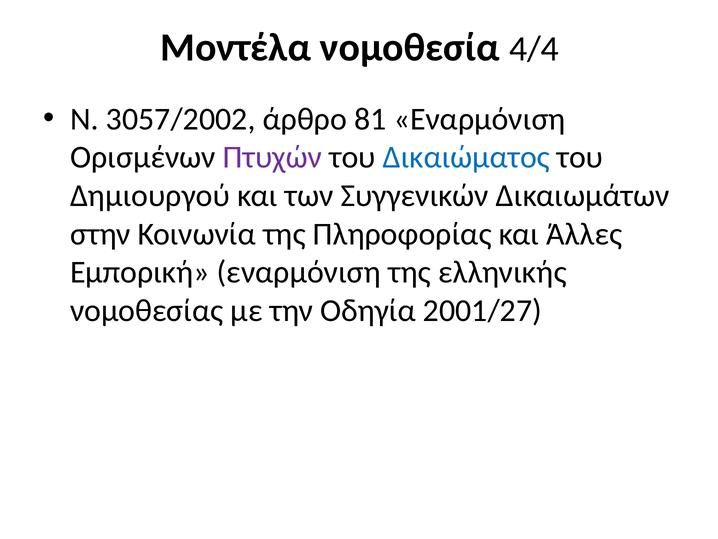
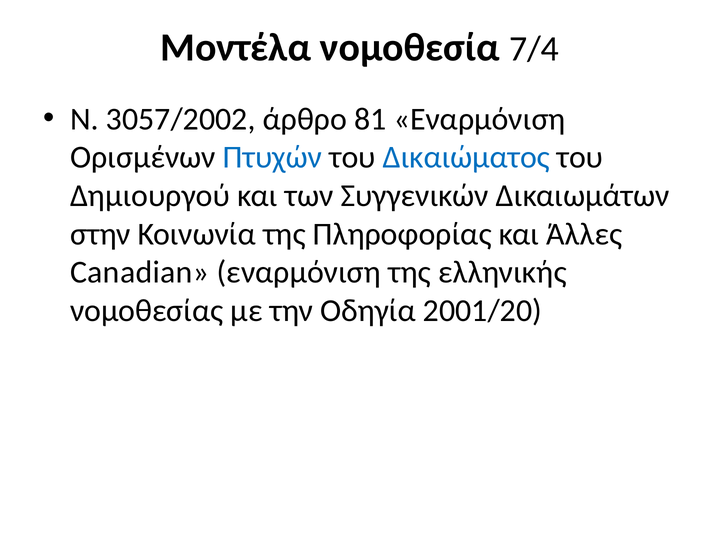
4/4: 4/4 -> 7/4 (534, 49)
Πτυχών colour: purple -> blue (273, 157)
Εμπορική: Εμπορική -> Canadian (140, 272)
2001/27: 2001/27 -> 2001/20 (482, 310)
